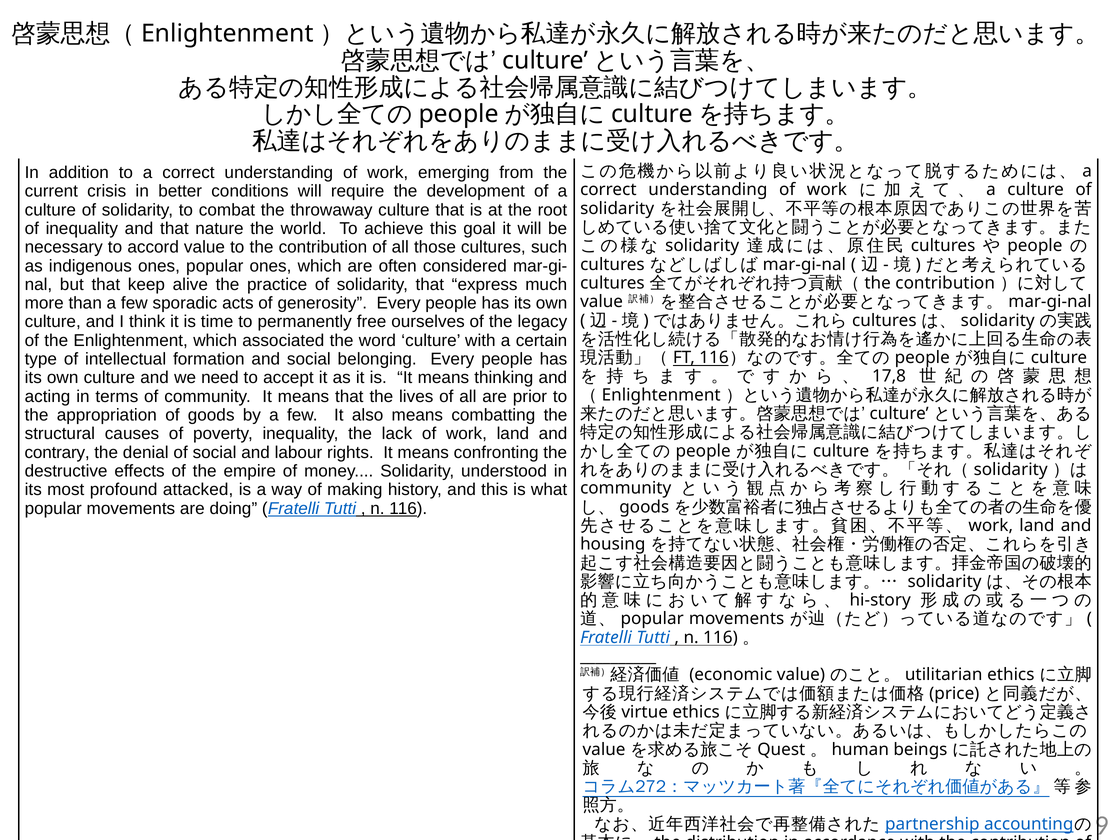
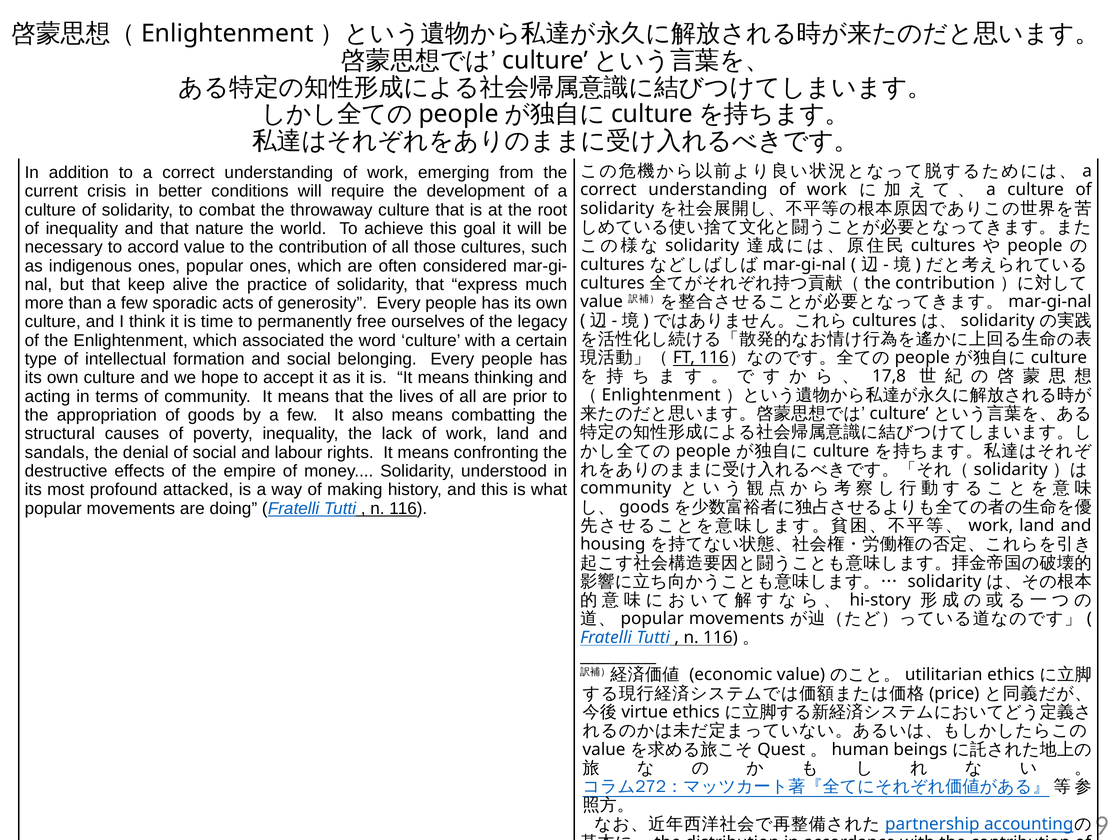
need: need -> hope (220, 378)
contrary: contrary -> sandals (57, 452)
